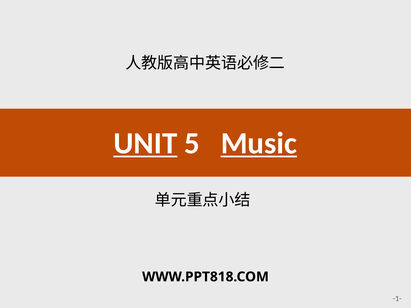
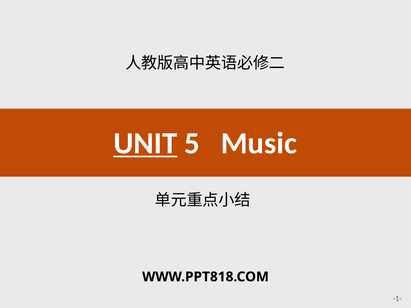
Music underline: present -> none (259, 143)
